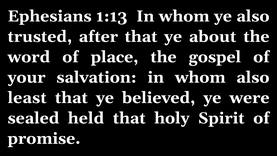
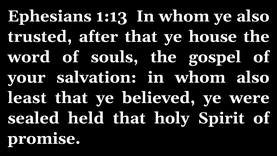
about: about -> house (213, 37)
place: place -> souls (115, 57)
